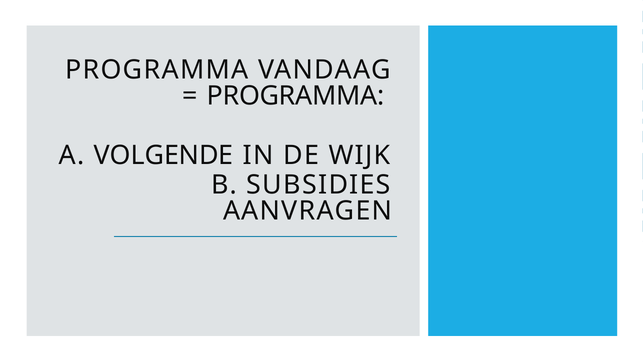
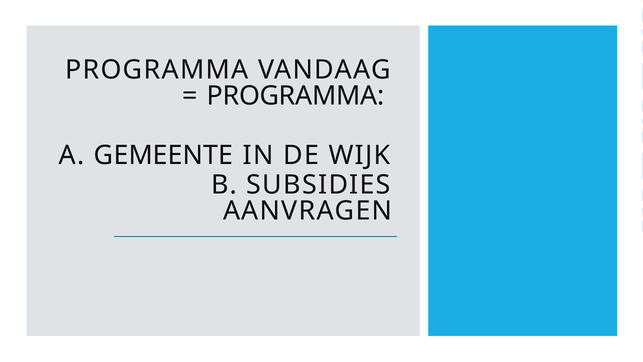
VOLGENDE: VOLGENDE -> GEMEENTE (164, 155)
